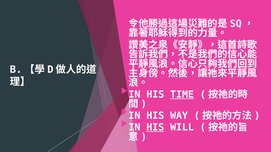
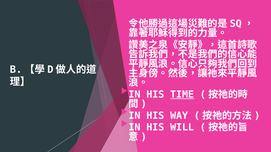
HIS underline: present -> none (155, 128)
